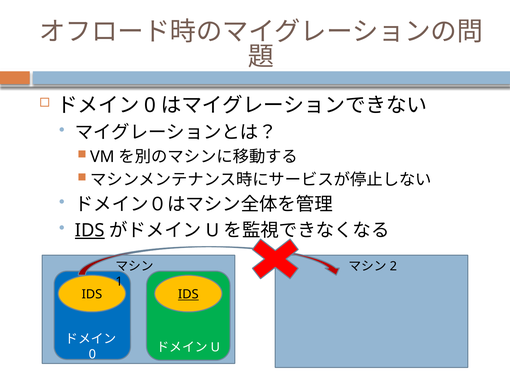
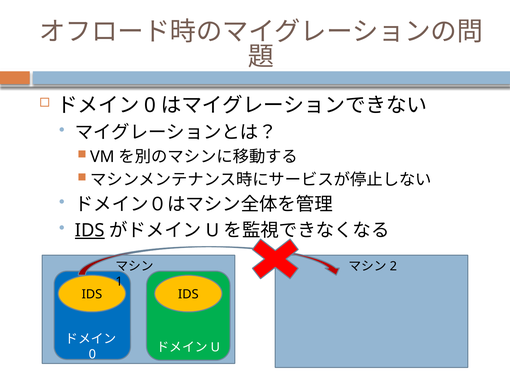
IDS underline: present -> none (188, 295)
